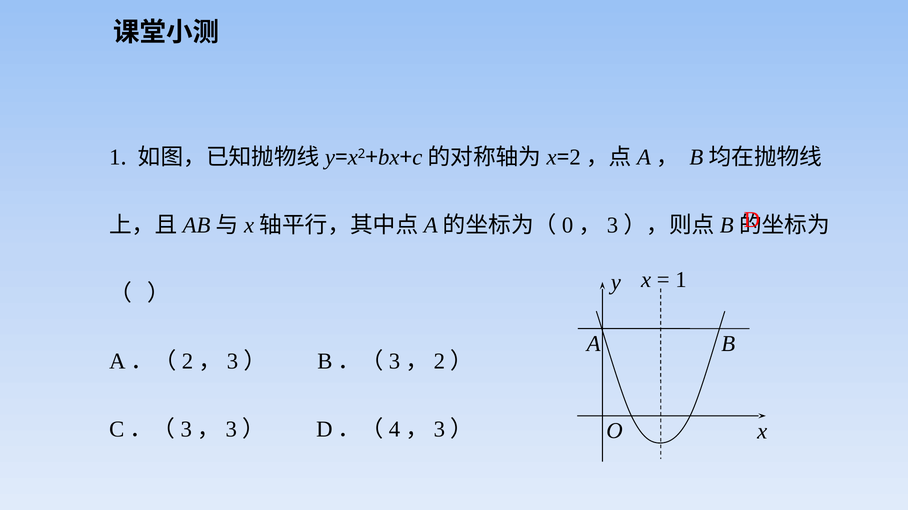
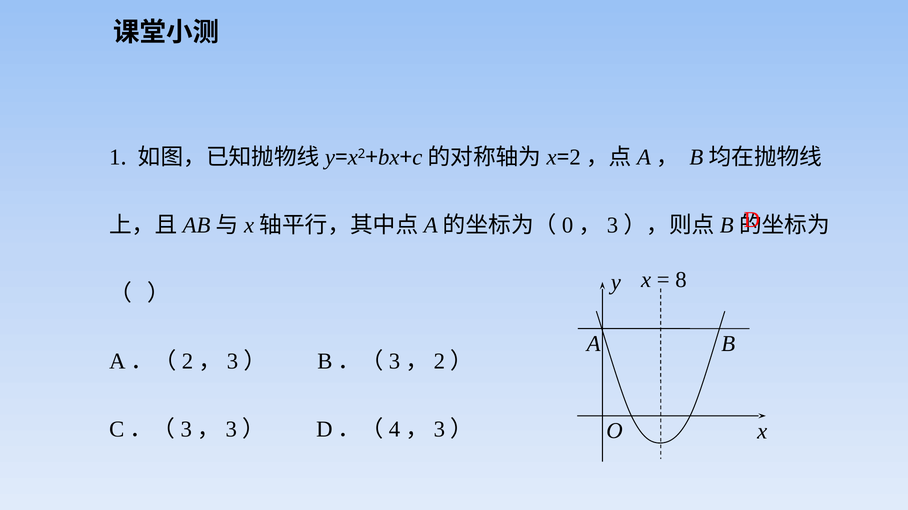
1: 1 -> 8 (681, 280)
